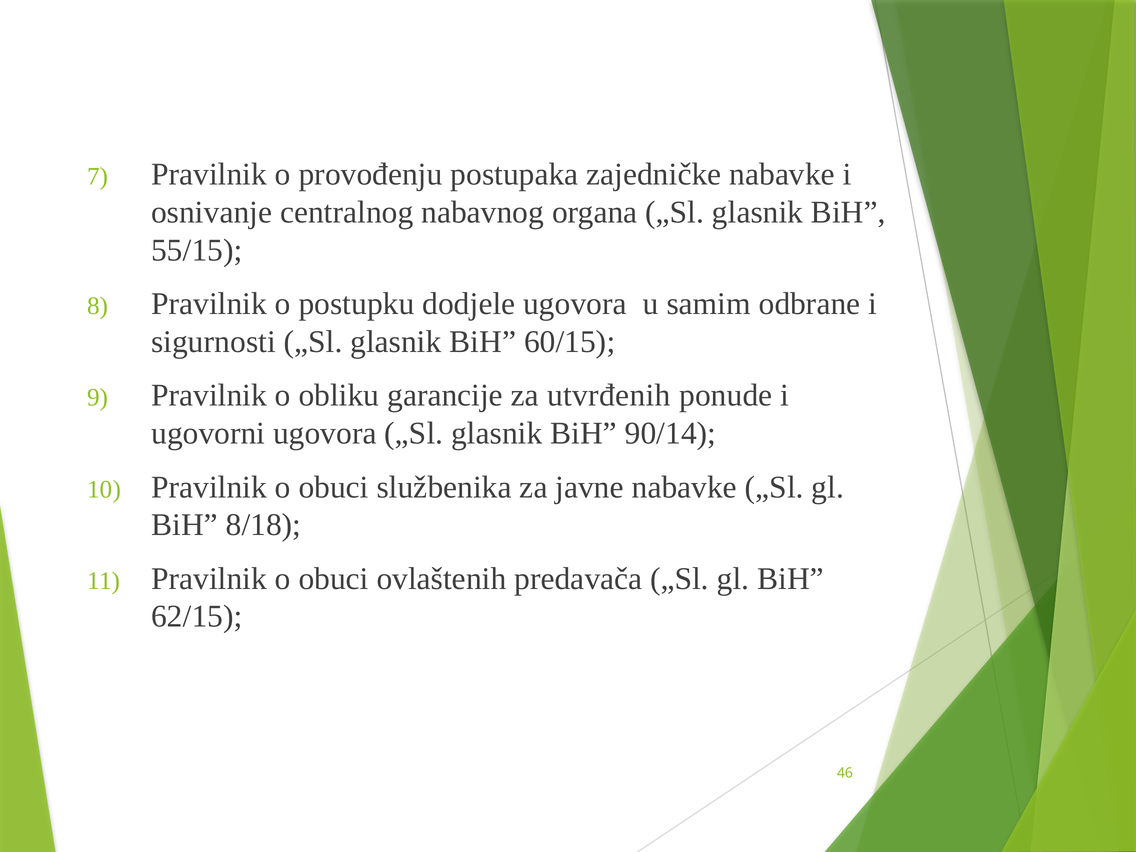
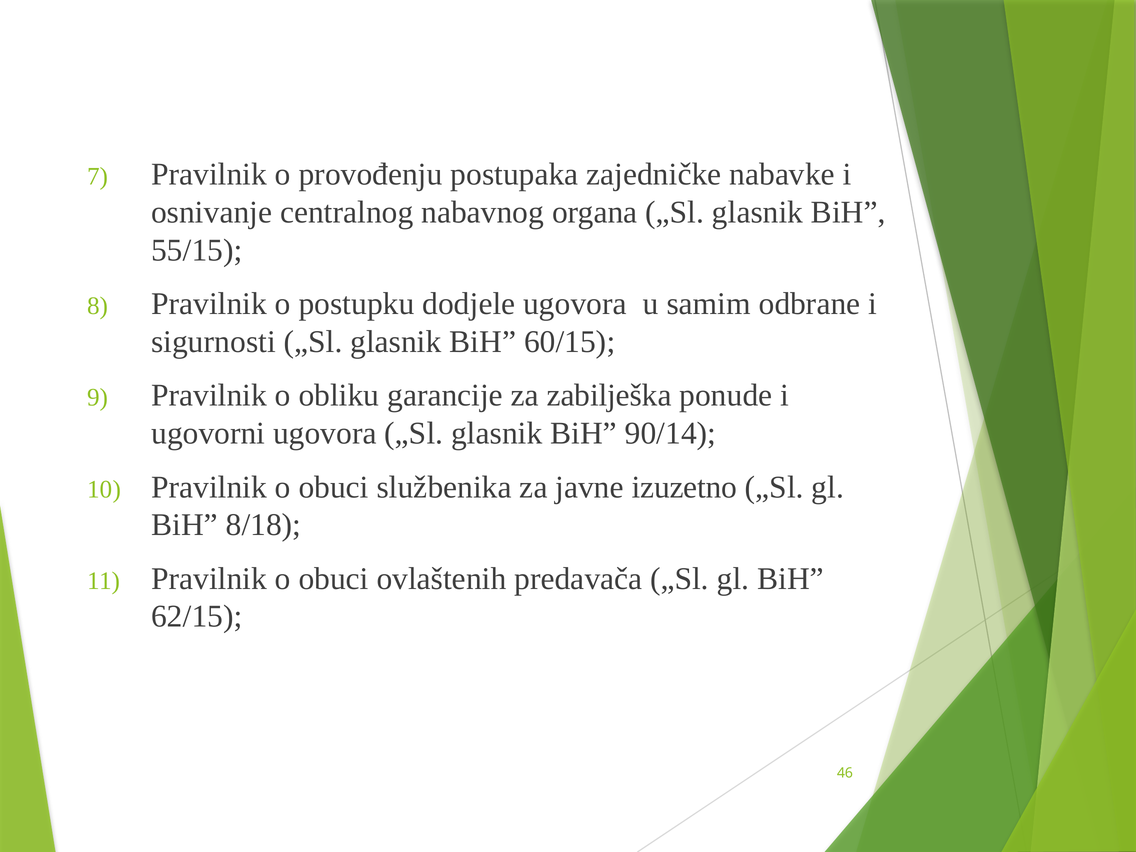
utvrđenih: utvrđenih -> zabilješka (609, 396)
javne nabavke: nabavke -> izuzetno (684, 487)
